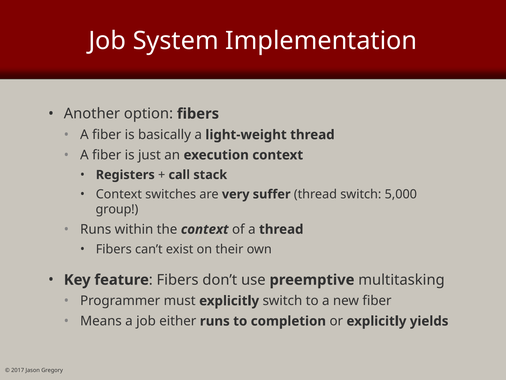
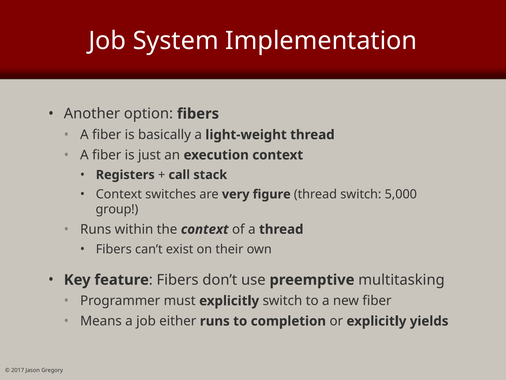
suffer: suffer -> figure (272, 194)
